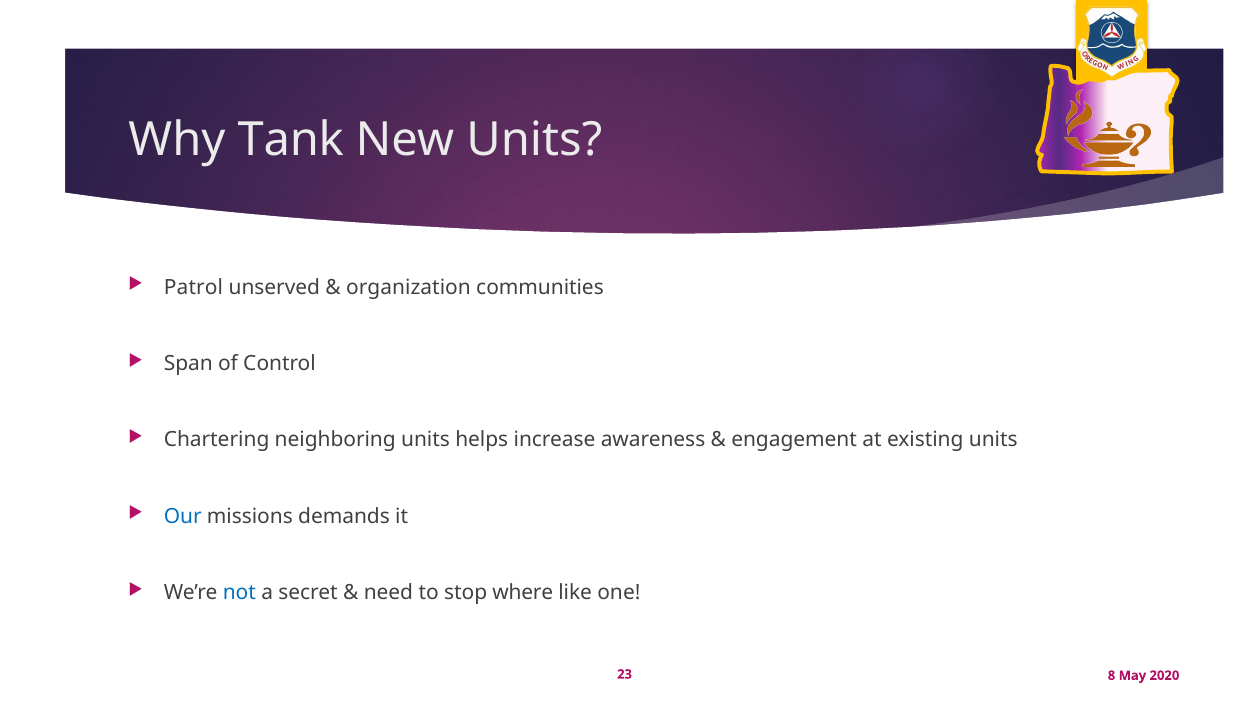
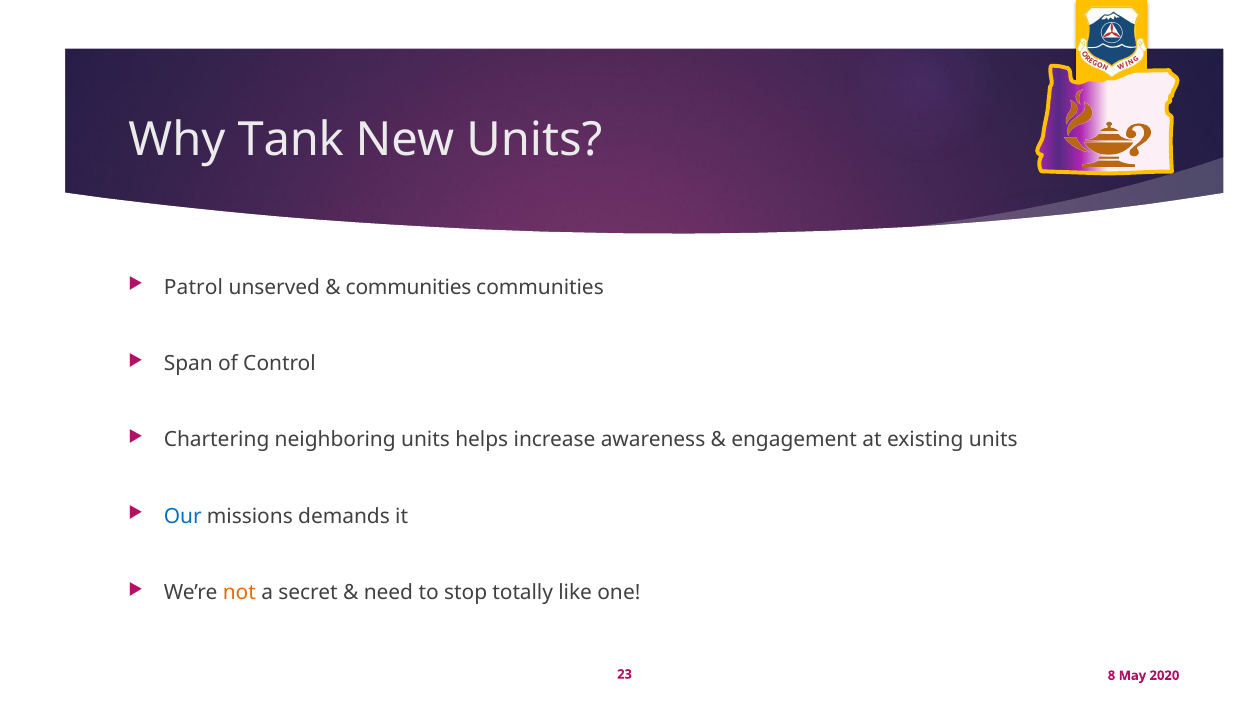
organization: organization -> communities (409, 287)
not colour: blue -> orange (239, 593)
where: where -> totally (523, 593)
